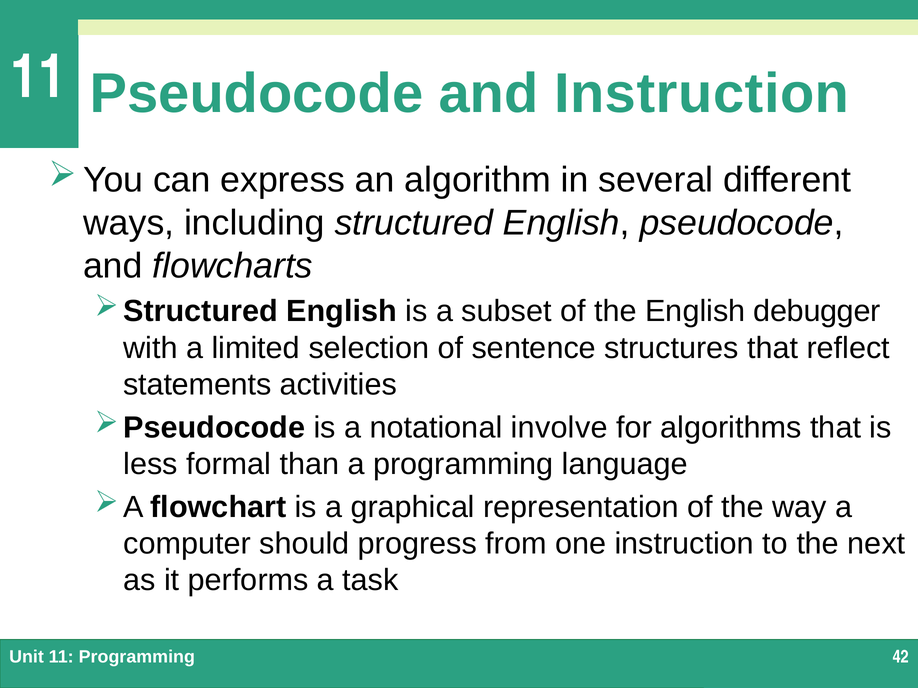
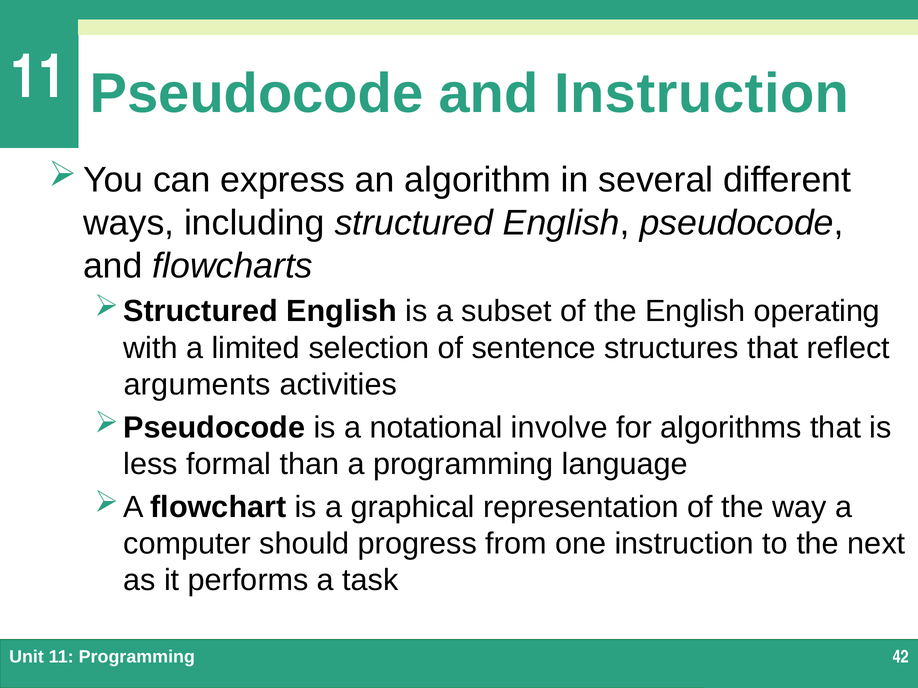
debugger: debugger -> operating (817, 312)
statements: statements -> arguments (197, 385)
